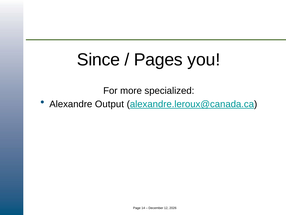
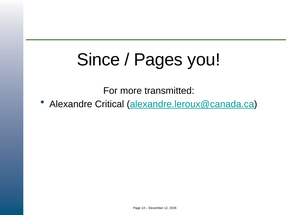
specialized: specialized -> transmitted (169, 90)
Output: Output -> Critical (110, 104)
